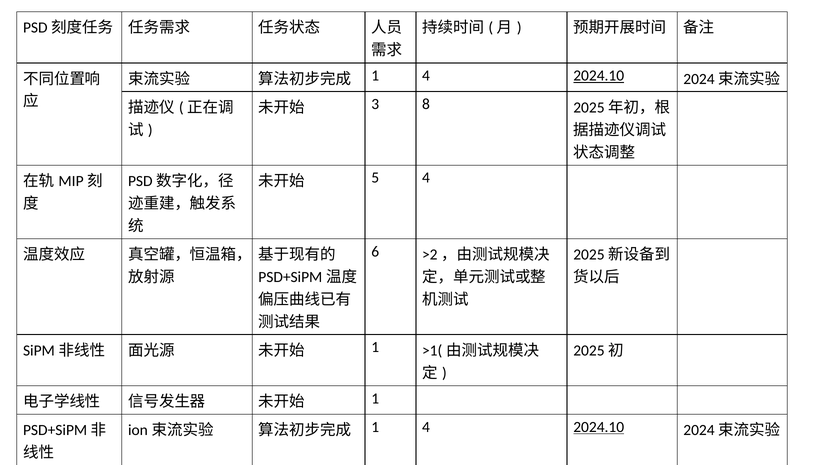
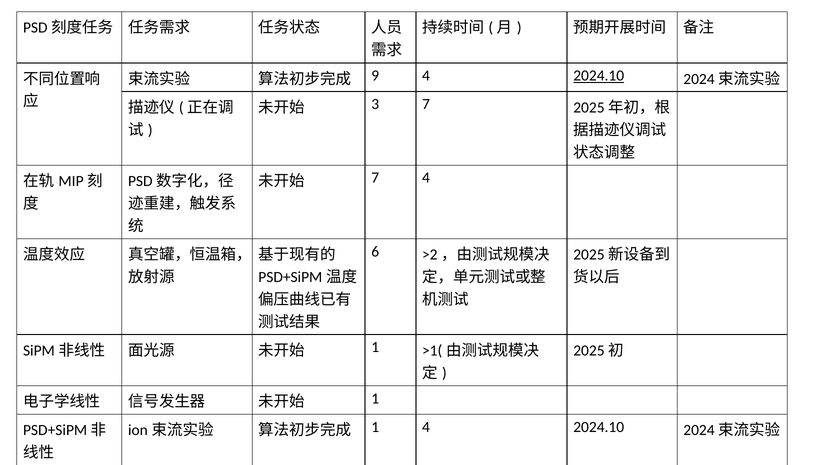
1: 1 -> 9 (375, 76)
3 8: 8 -> 7 (426, 104)
5: 5 -> 7 (375, 178)
2024.10 underline: present -> none (599, 427)
